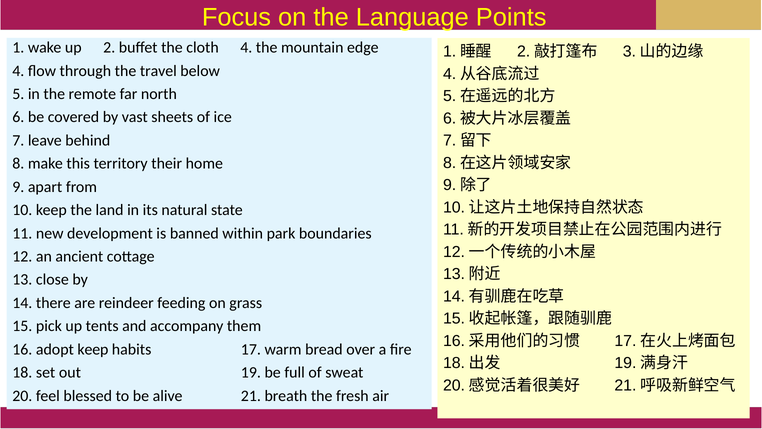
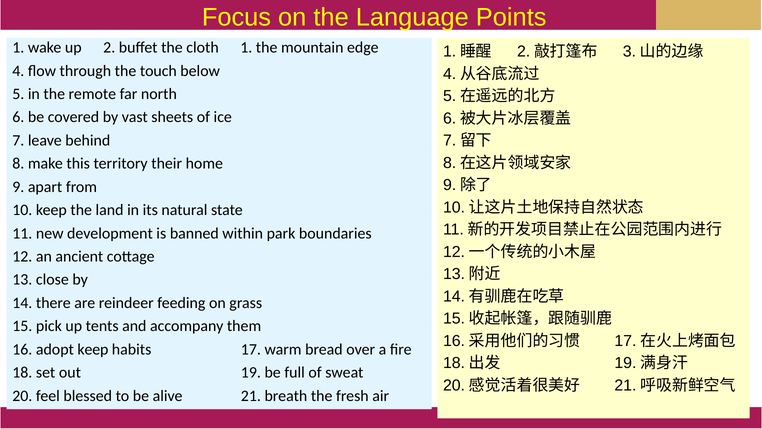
cloth 4: 4 -> 1 (246, 47)
travel: travel -> touch (158, 71)
